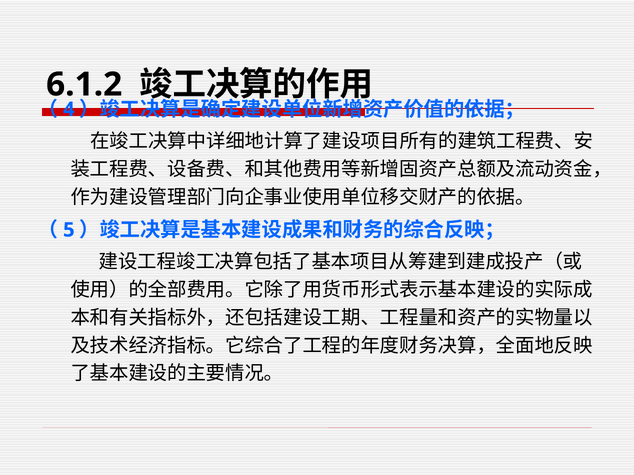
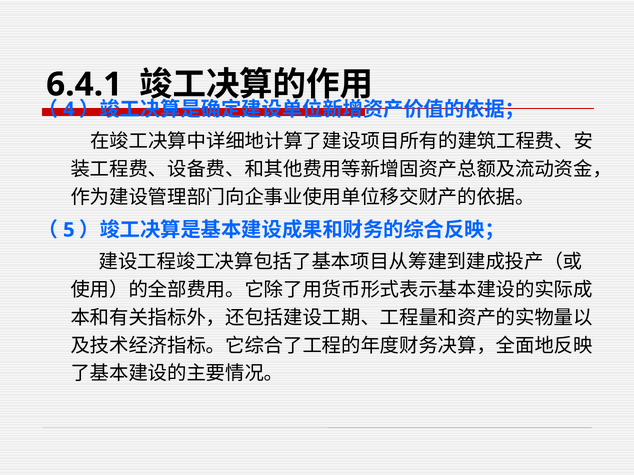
6.1.2: 6.1.2 -> 6.4.1 (84, 85)
